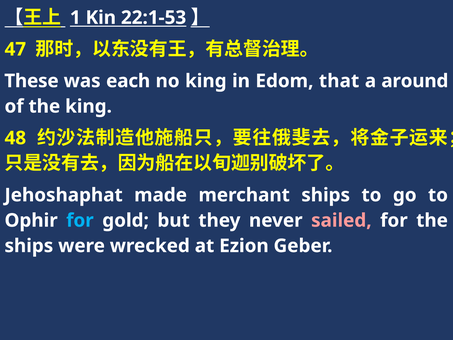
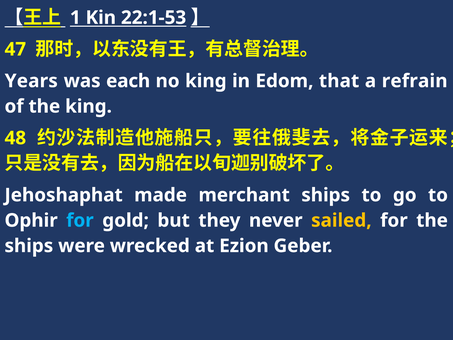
These: These -> Years (31, 81)
around: around -> refrain (415, 81)
sailed colour: pink -> yellow (341, 220)
